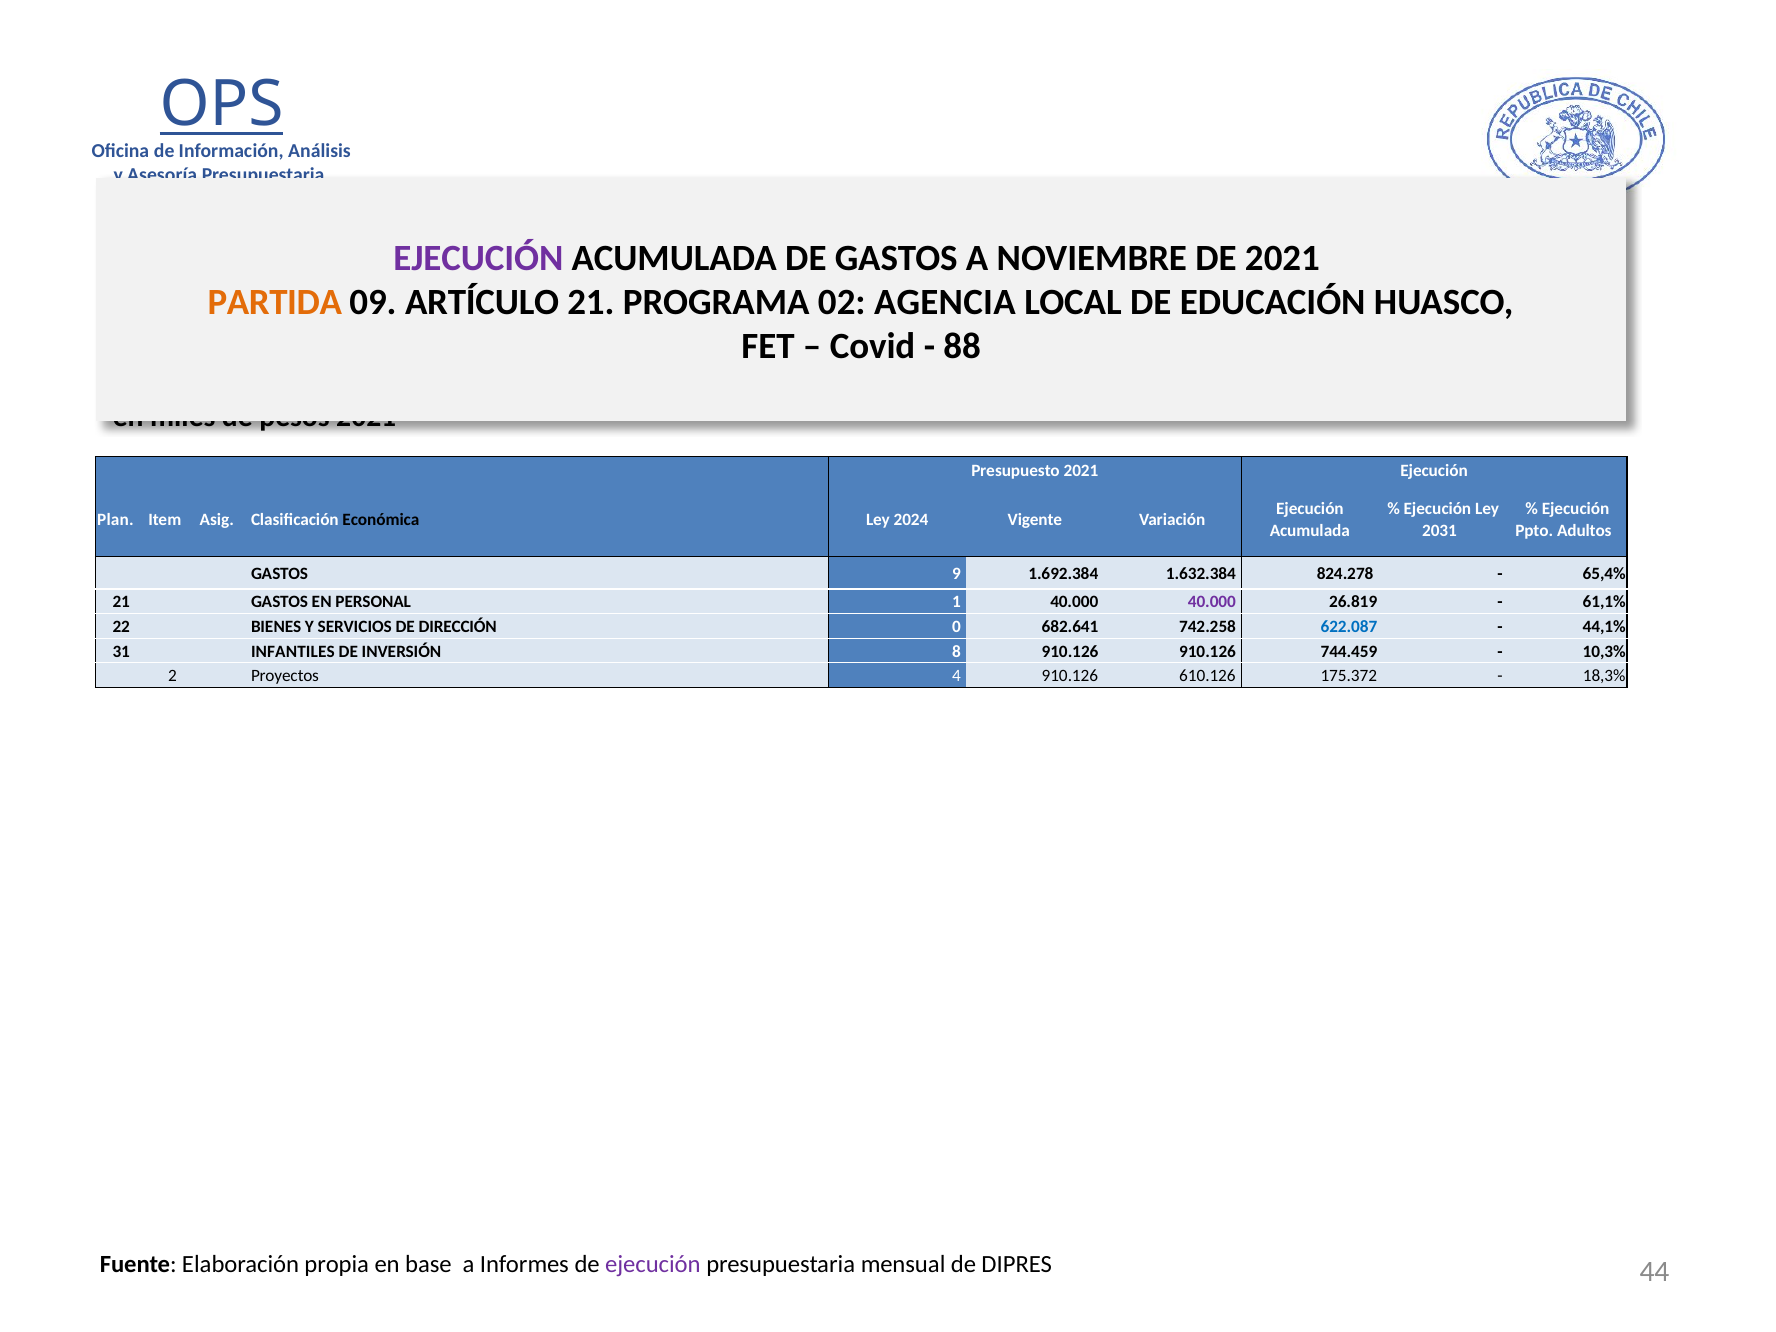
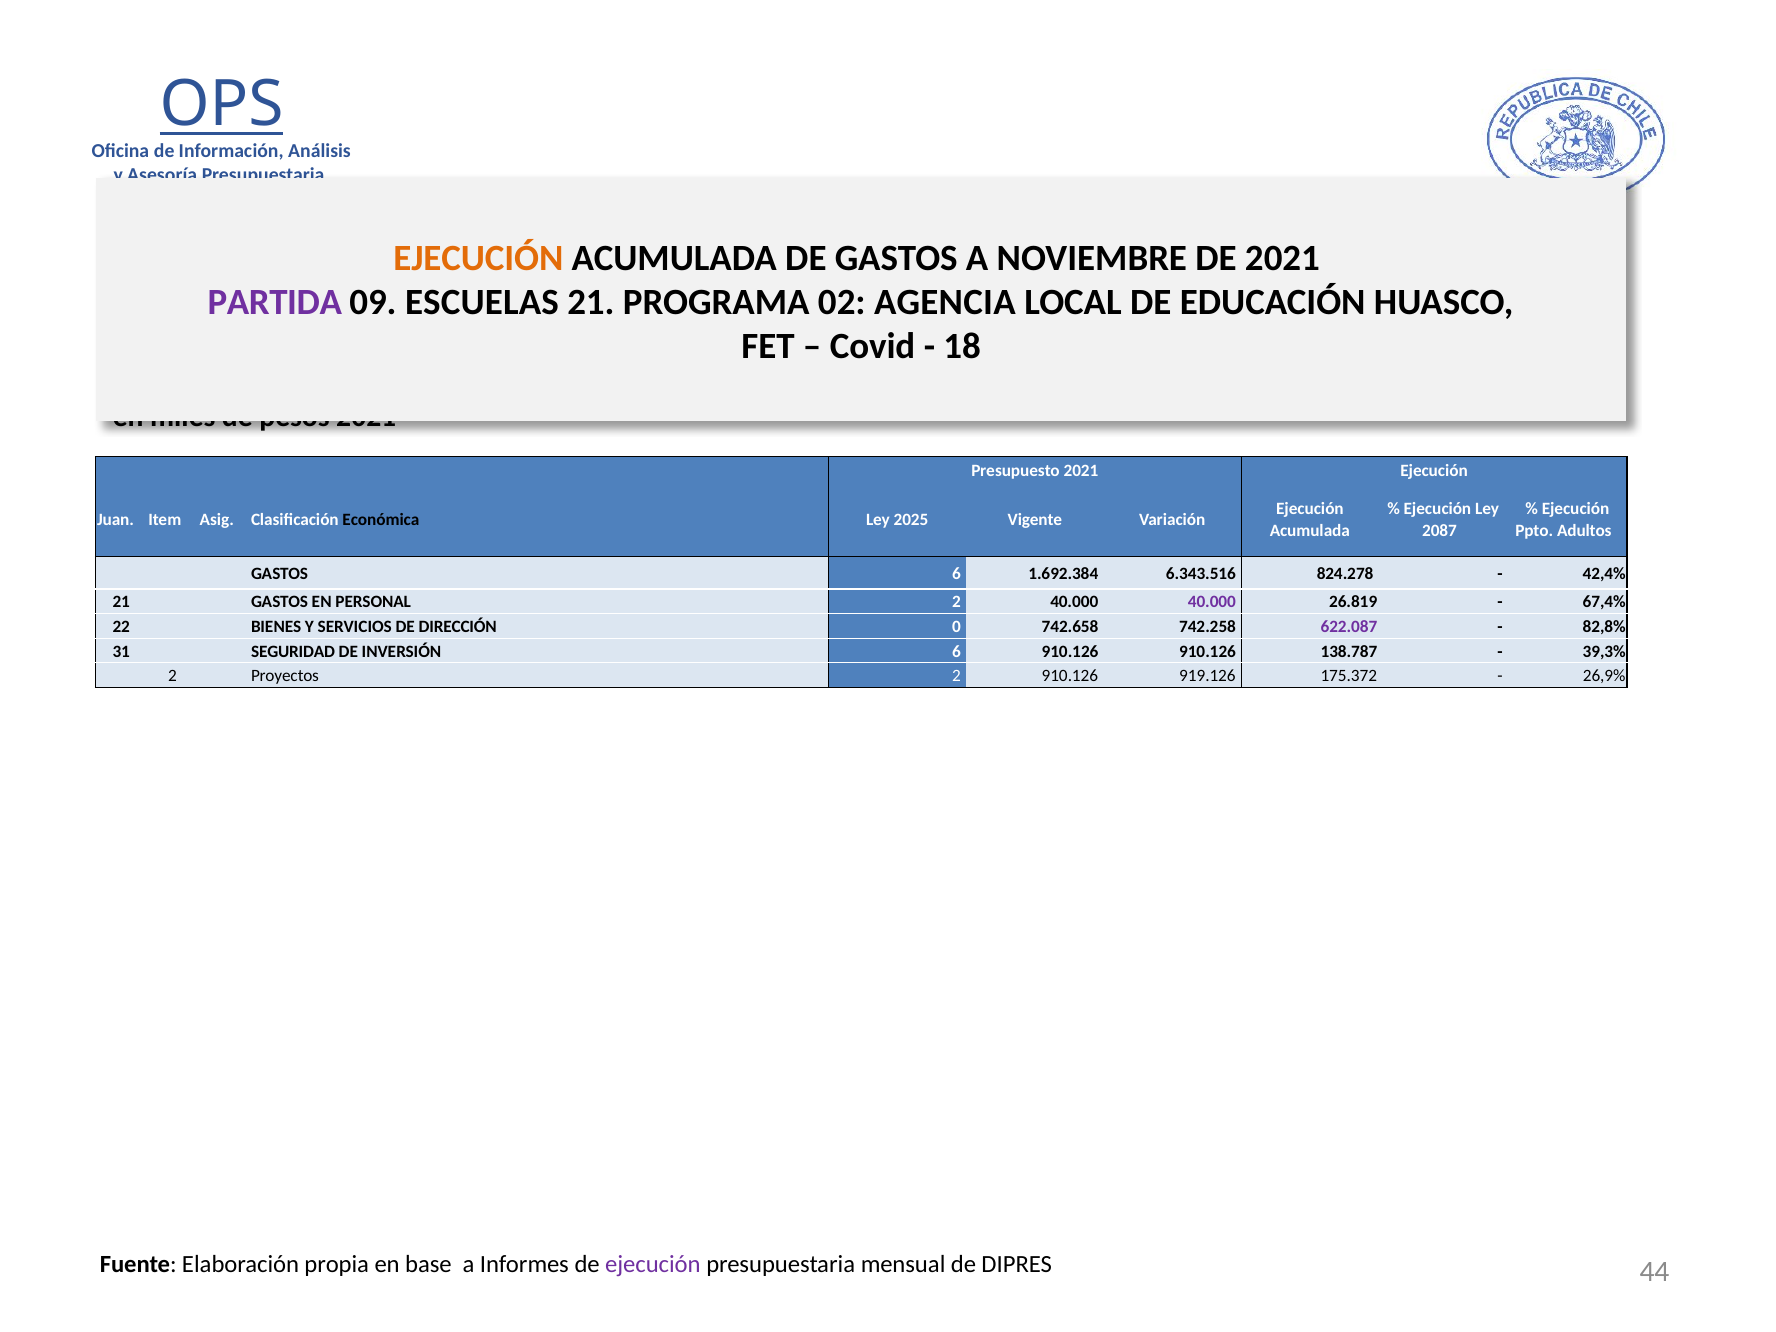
EJECUCIÓN colour: purple -> orange (478, 258)
PARTIDA colour: orange -> purple (275, 302)
ARTÍCULO: ARTÍCULO -> ESCUELAS (482, 302)
88: 88 -> 18 (962, 347)
Plan: Plan -> Juan (116, 520)
2024: 2024 -> 2025 (911, 520)
2031: 2031 -> 2087 (1439, 530)
GASTOS 9: 9 -> 6 (956, 574)
1.632.384: 1.632.384 -> 6.343.516 (1201, 574)
65,4%: 65,4% -> 42,4% (1604, 574)
PERSONAL 1: 1 -> 2 (956, 602)
61,1%: 61,1% -> 67,4% (1604, 602)
682.641: 682.641 -> 742.658 (1070, 627)
622.087 colour: blue -> purple (1349, 627)
44,1%: 44,1% -> 82,8% (1604, 627)
INFANTILES: INFANTILES -> SEGURIDAD (293, 651)
INVERSIÓN 8: 8 -> 6 (956, 651)
744.459: 744.459 -> 138.787 (1349, 651)
10,3%: 10,3% -> 39,3% (1604, 651)
Proyectos 4: 4 -> 2 (956, 676)
610.126: 610.126 -> 919.126 (1207, 676)
18,3%: 18,3% -> 26,9% (1604, 676)
